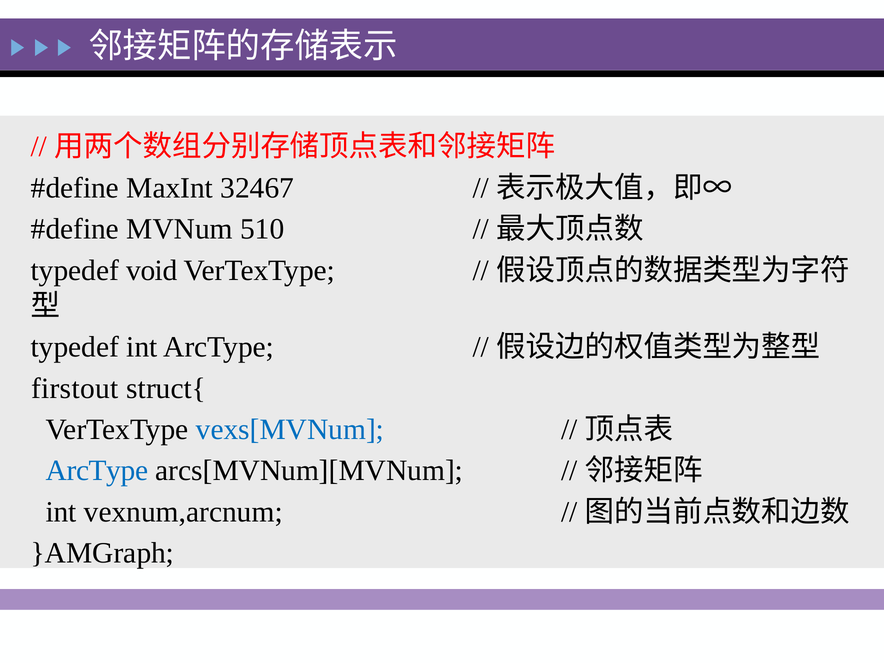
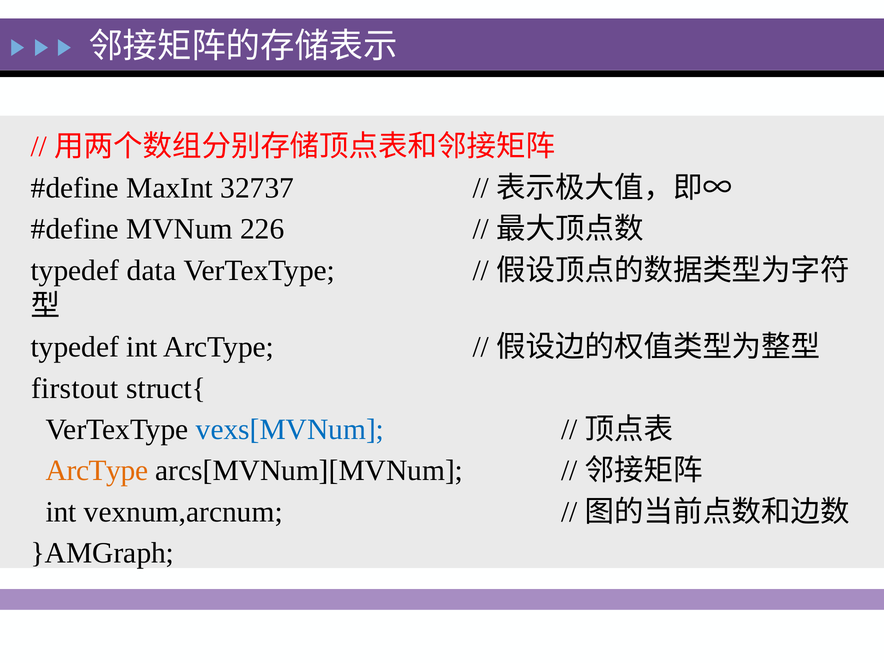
32467: 32467 -> 32737 (257, 188)
510: 510 -> 226 (262, 229)
void: void -> data (152, 270)
ArcType colour: blue -> orange (97, 471)
